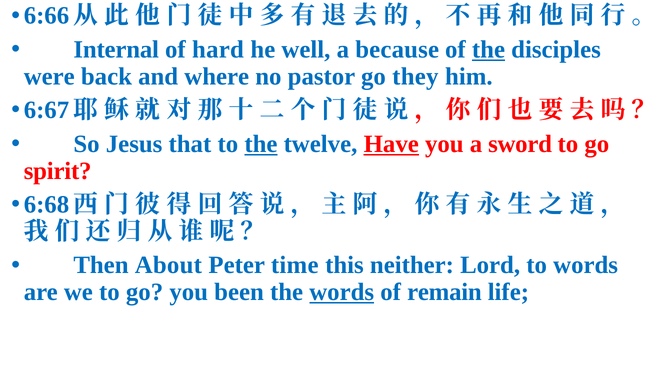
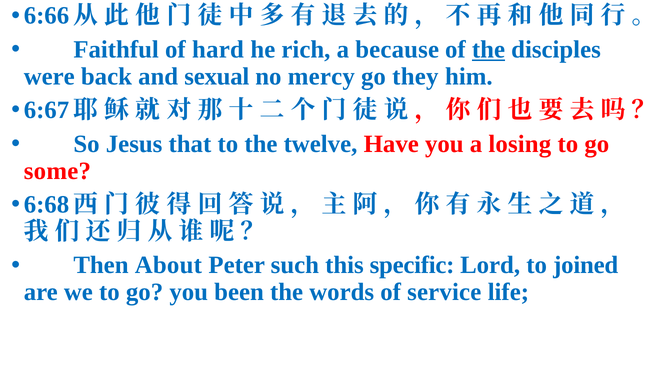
Internal: Internal -> Faithful (116, 49)
well: well -> rich (306, 49)
where: where -> sexual (217, 76)
pastor: pastor -> mercy (321, 76)
the underline: present -> none (261, 144)
Have underline: present -> none (391, 144)
sword: sword -> losing (520, 144)
spirit: spirit -> some (57, 171)
time: time -> such (295, 265)
neither: neither -> specific (412, 265)
to words: words -> joined (586, 265)
words underline: present -> none (342, 292)
remain: remain -> service (444, 292)
